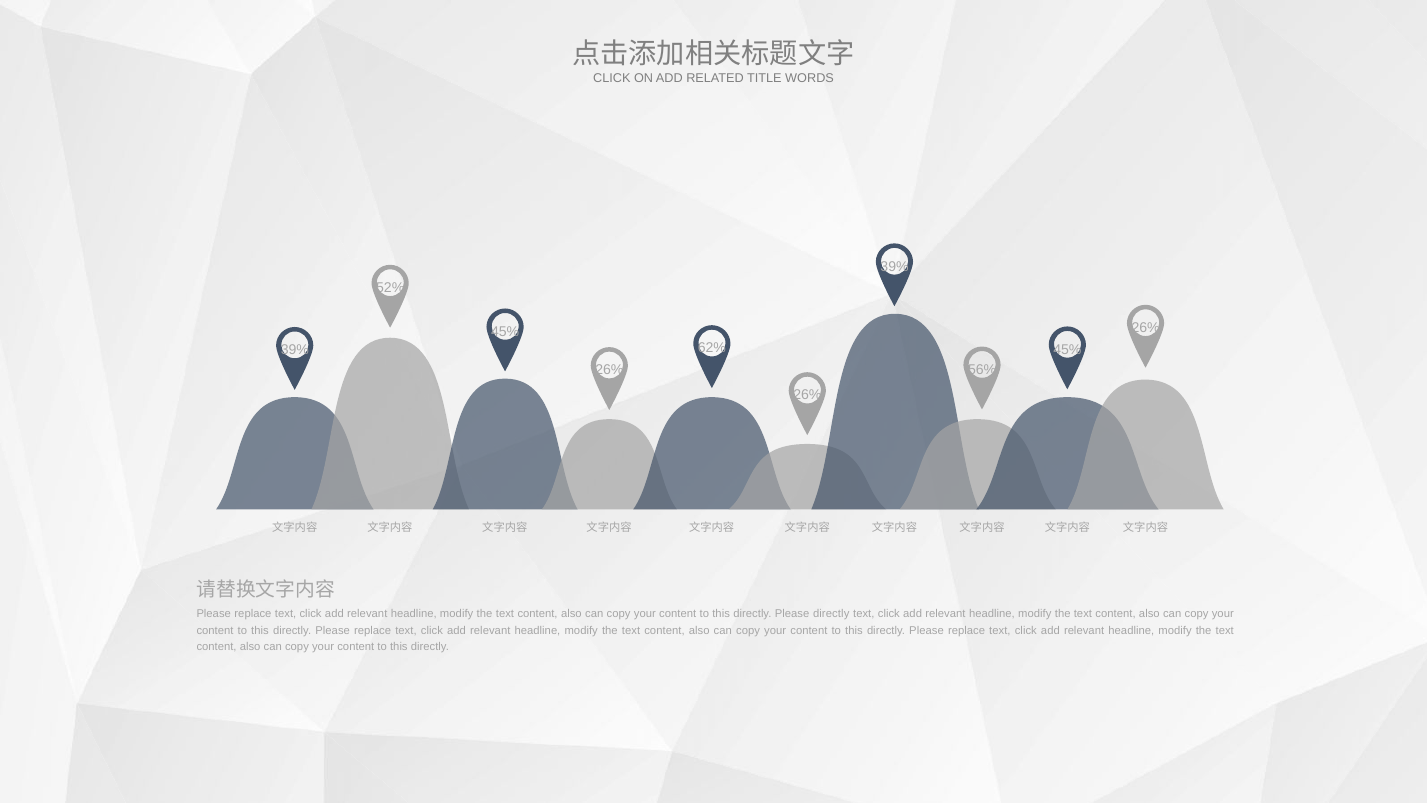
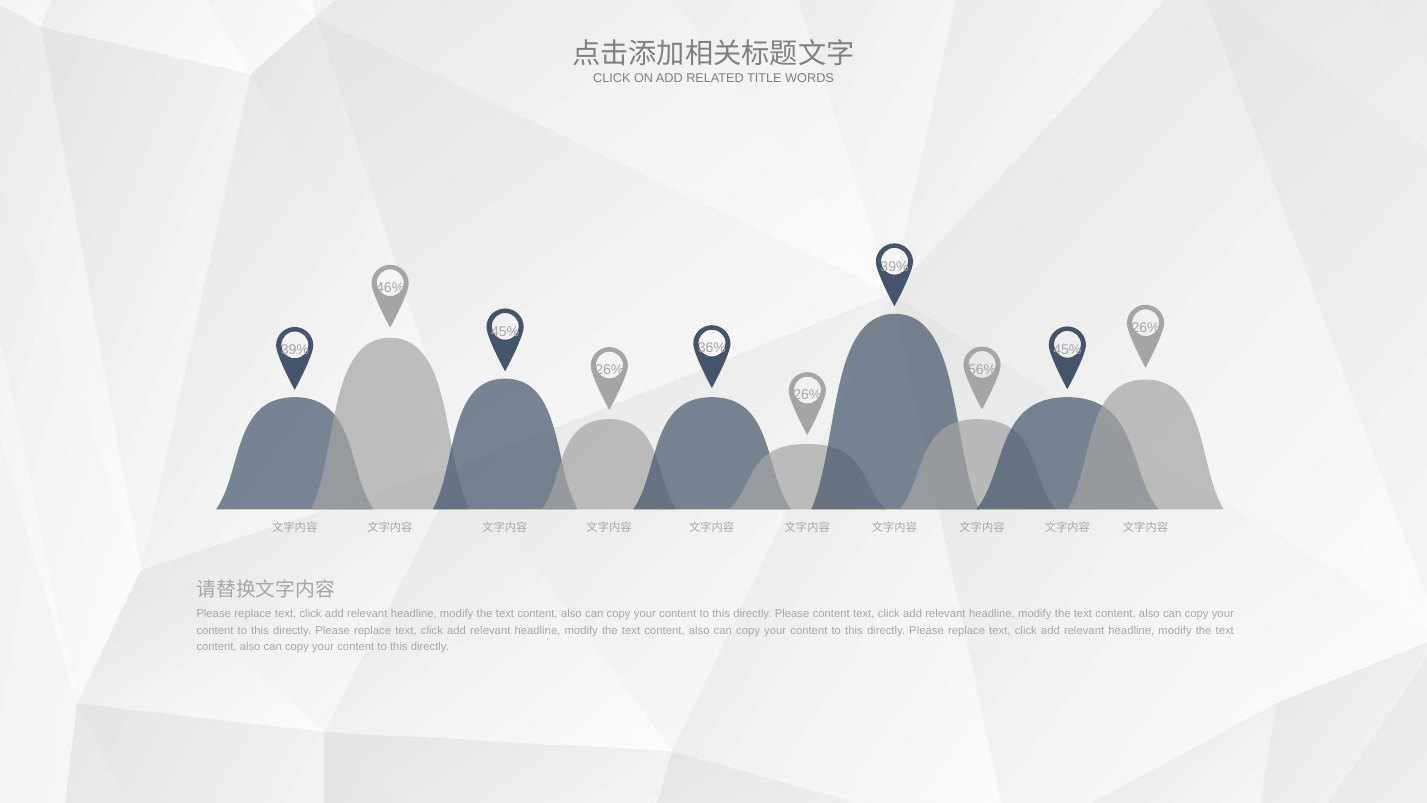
52%: 52% -> 46% (390, 288)
62%: 62% -> 36% (712, 348)
Please directly: directly -> content (831, 614)
